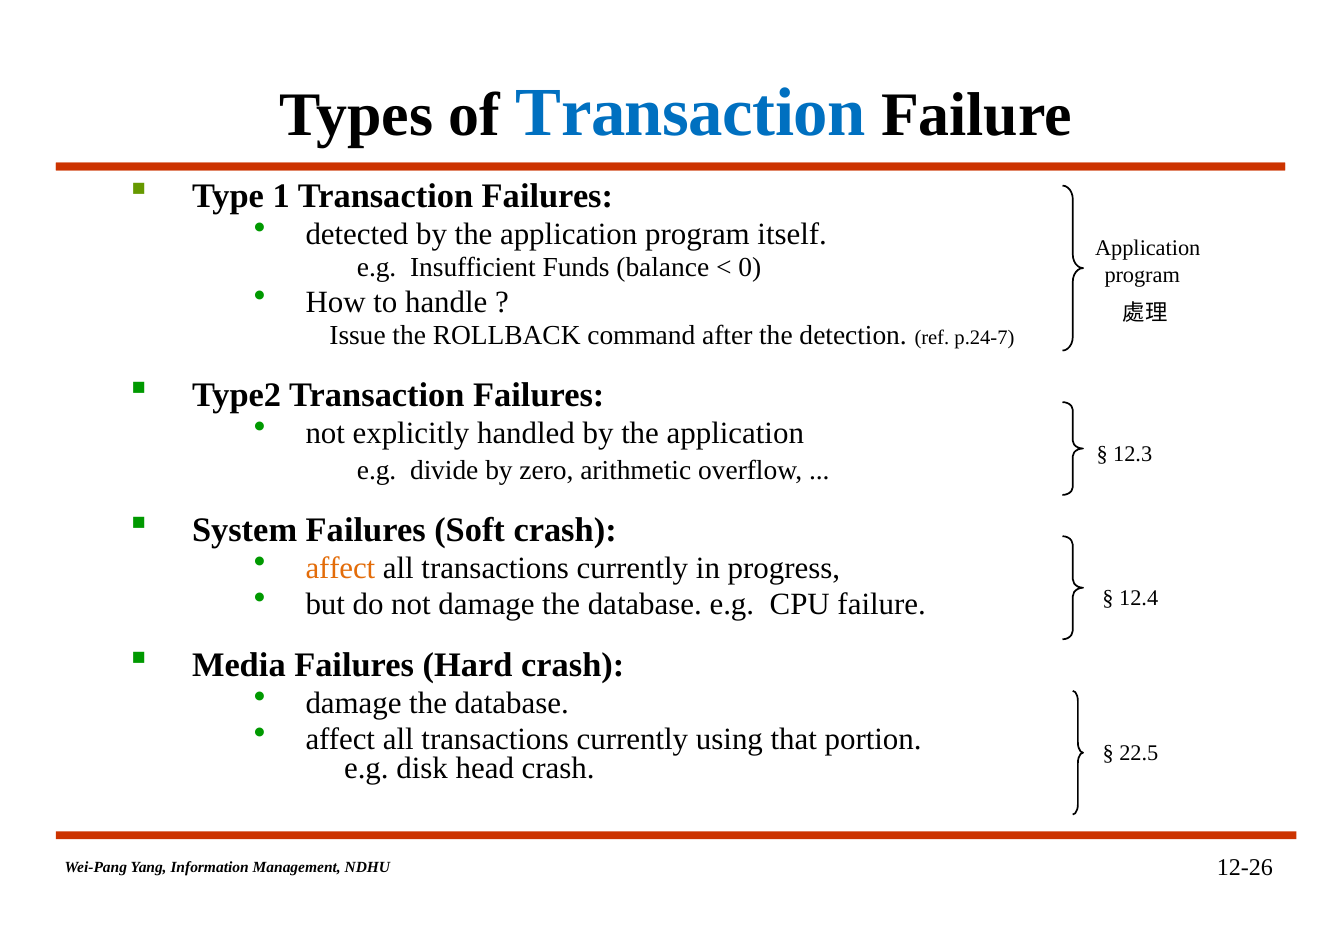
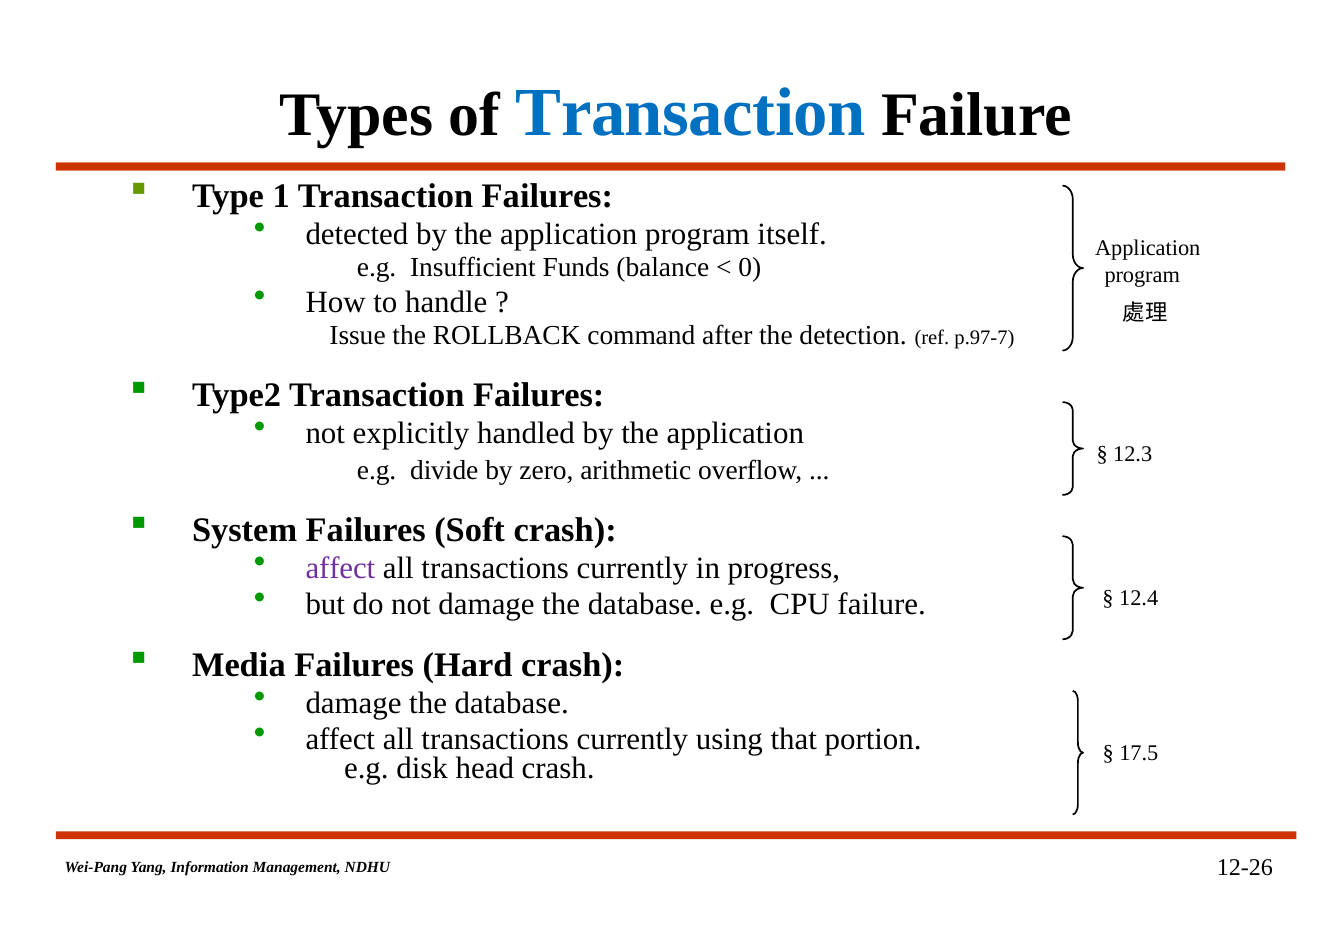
p.24-7: p.24-7 -> p.97-7 (984, 338)
affect colour: orange -> purple (340, 568)
22.5: 22.5 -> 17.5 (1139, 753)
